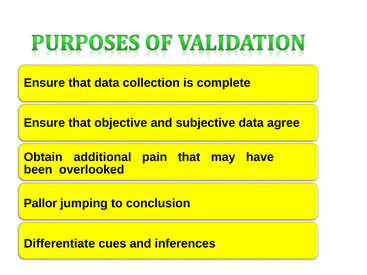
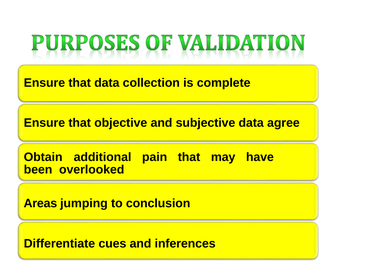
Pallor: Pallor -> Areas (40, 204)
